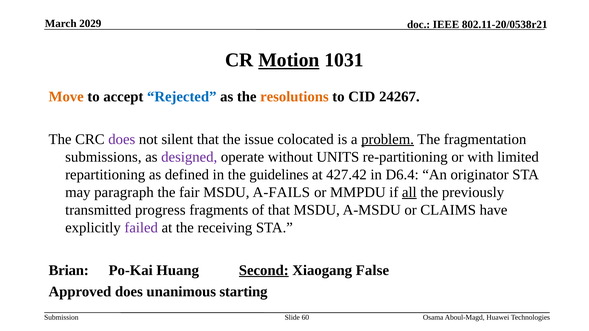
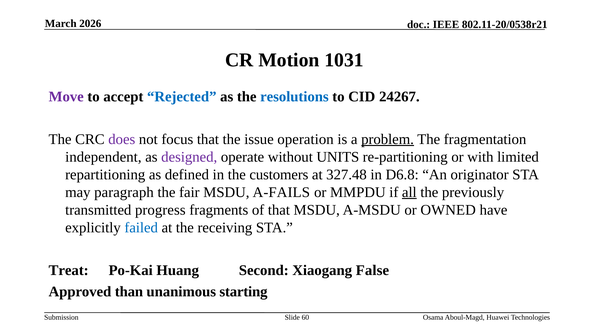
2029: 2029 -> 2026 (90, 23)
Motion underline: present -> none (289, 60)
Move colour: orange -> purple (66, 97)
resolutions colour: orange -> blue (294, 97)
silent: silent -> focus (177, 139)
colocated: colocated -> operation (306, 139)
submissions: submissions -> independent (103, 157)
guidelines: guidelines -> customers (279, 175)
427.42: 427.42 -> 327.48 (346, 175)
D6.4: D6.4 -> D6.8 (402, 175)
CLAIMS: CLAIMS -> OWNED (448, 210)
failed colour: purple -> blue (141, 228)
Brian: Brian -> Treat (69, 270)
Second underline: present -> none (264, 270)
Approved does: does -> than (129, 292)
